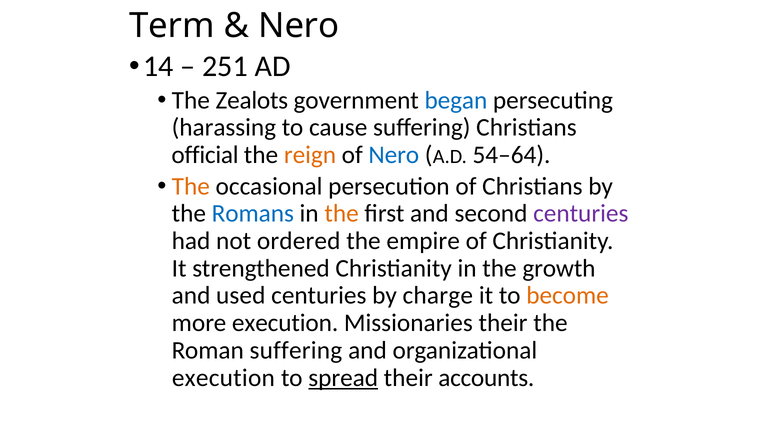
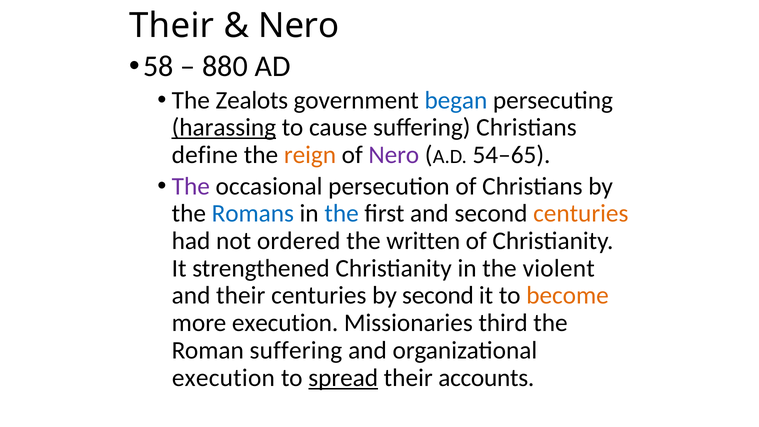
Term: Term -> Their (172, 26)
14: 14 -> 58 (158, 66)
251: 251 -> 880 (225, 66)
harassing underline: none -> present (224, 128)
official: official -> define (205, 155)
Nero colour: blue -> purple (394, 155)
54–64: 54–64 -> 54–65 (512, 155)
The colour: orange -> purple (191, 186)
the colour: orange -> blue (342, 214)
centuries colour: purple -> orange (581, 214)
empire: empire -> written (423, 241)
growth: growth -> violent (559, 268)
and used: used -> their (241, 296)
by charge: charge -> second (438, 296)
Missionaries their: their -> third (503, 323)
